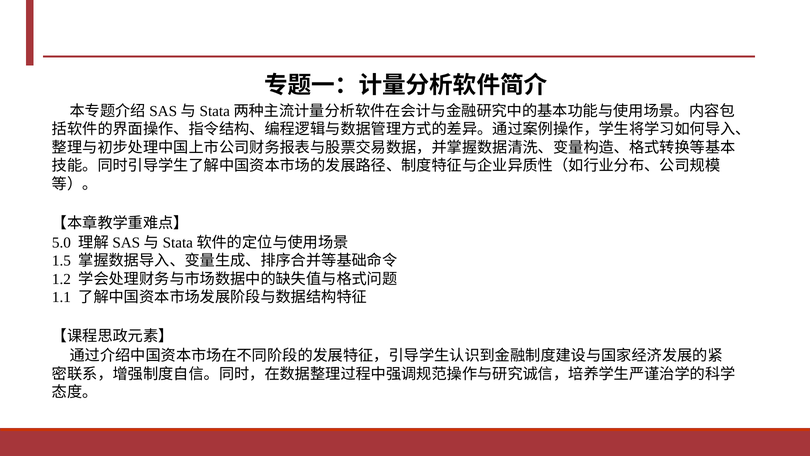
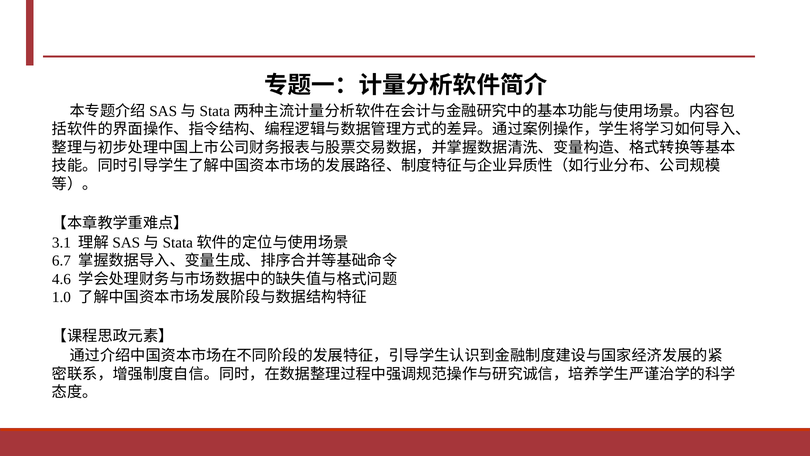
5.0: 5.0 -> 3.1 (61, 242)
1.5: 1.5 -> 6.7 (61, 261)
1.2: 1.2 -> 4.6 (61, 279)
1.1: 1.1 -> 1.0 (61, 297)
